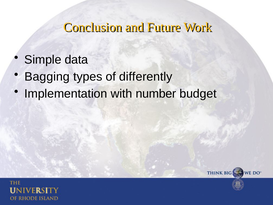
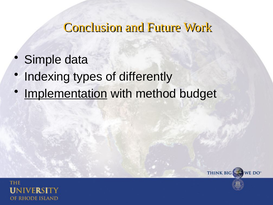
Bagging: Bagging -> Indexing (47, 77)
Implementation underline: none -> present (66, 94)
number: number -> method (156, 94)
